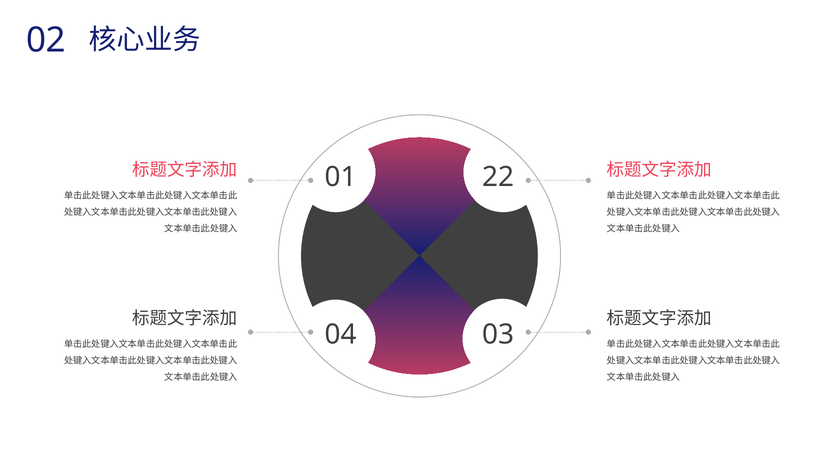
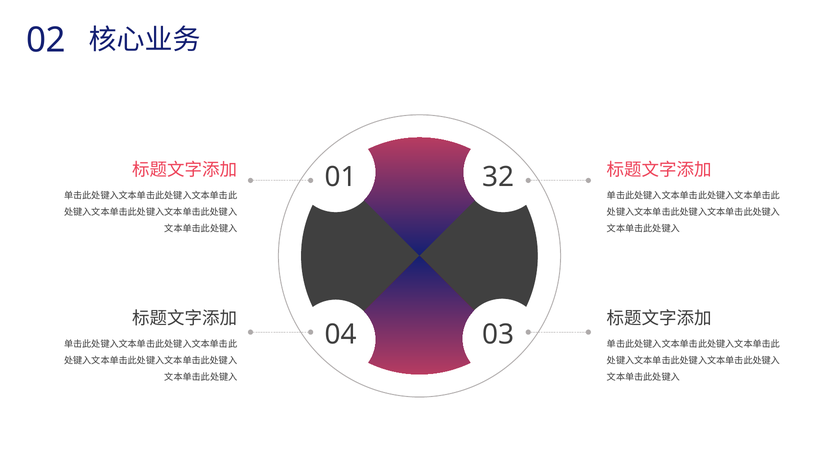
22: 22 -> 32 (498, 177)
